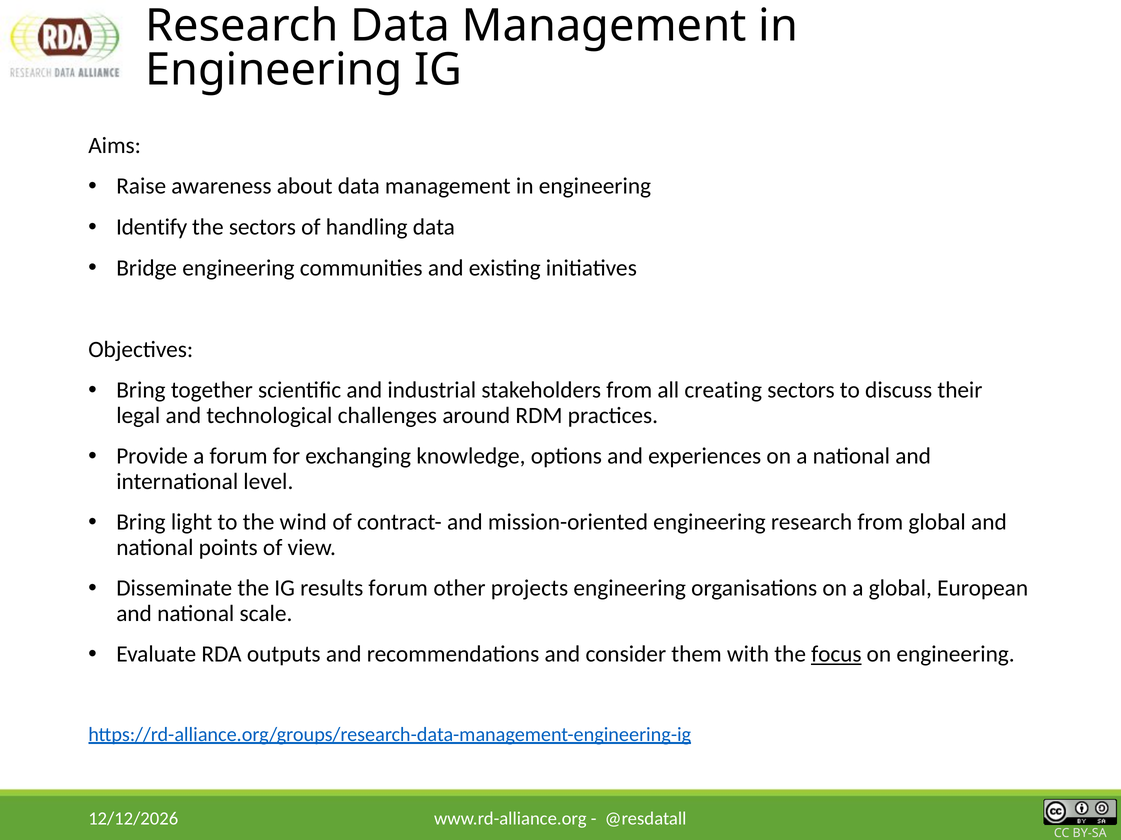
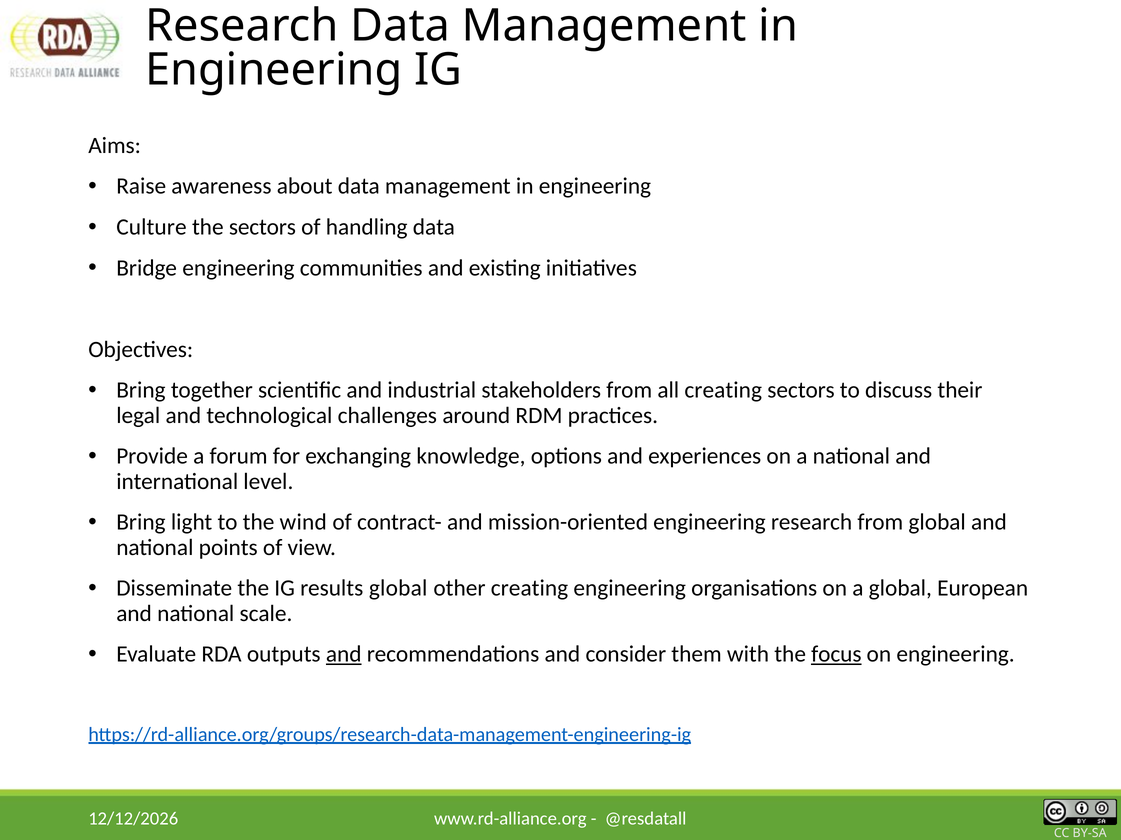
Identify: Identify -> Culture (151, 227)
results forum: forum -> global (398, 589)
other projects: projects -> creating (530, 589)
and underline: none -> present (344, 655)
